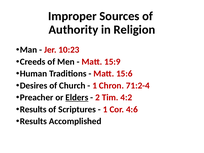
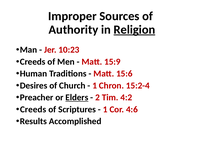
Religion underline: none -> present (134, 30)
71:2-4: 71:2-4 -> 15:2-4 (138, 86)
Results: Results -> Creeds (33, 109)
